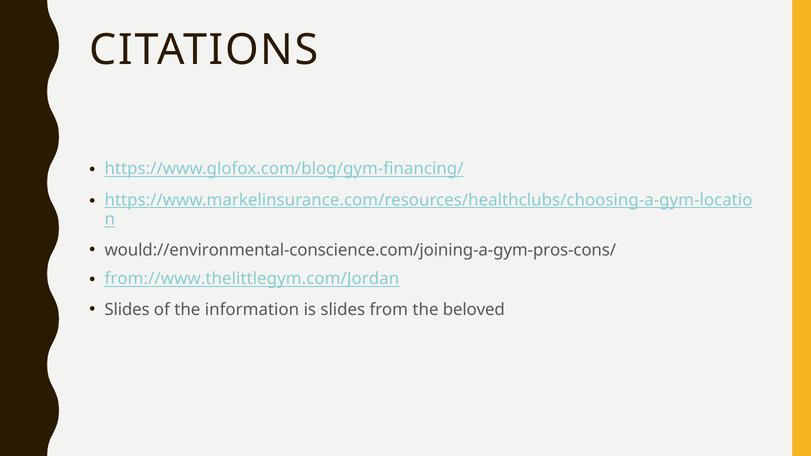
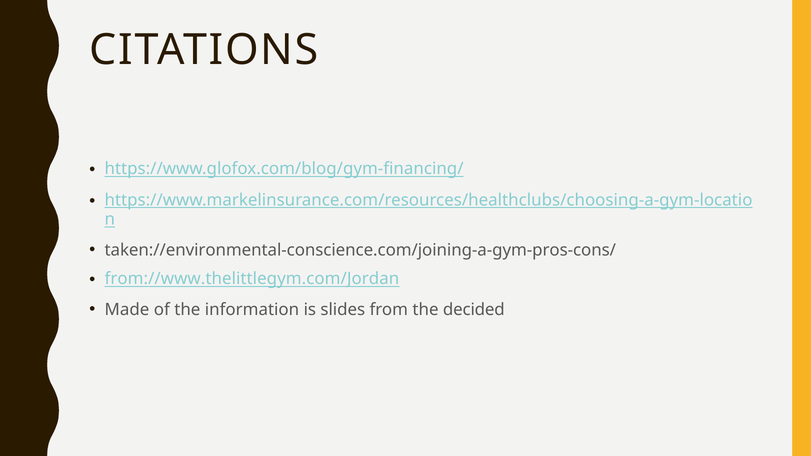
would://environmental-conscience.com/joining-a-gym-pros-cons/: would://environmental-conscience.com/joining-a-gym-pros-cons/ -> taken://environmental-conscience.com/joining-a-gym-pros-cons/ (360, 250)
Slides: Slides -> Made (127, 310)
beloved: beloved -> decided (474, 310)
